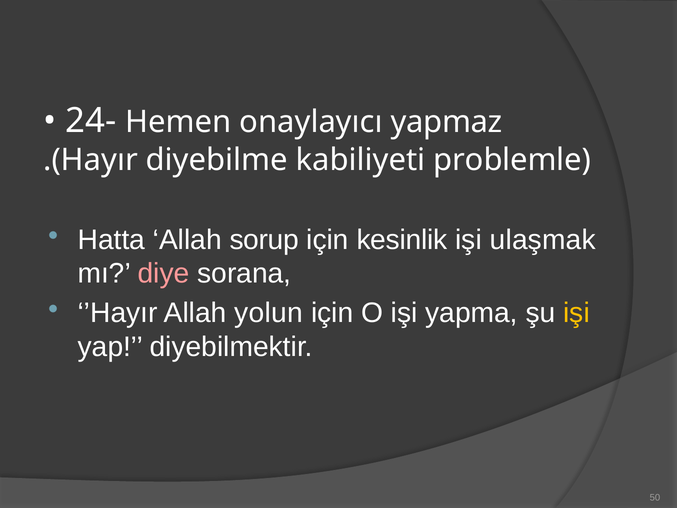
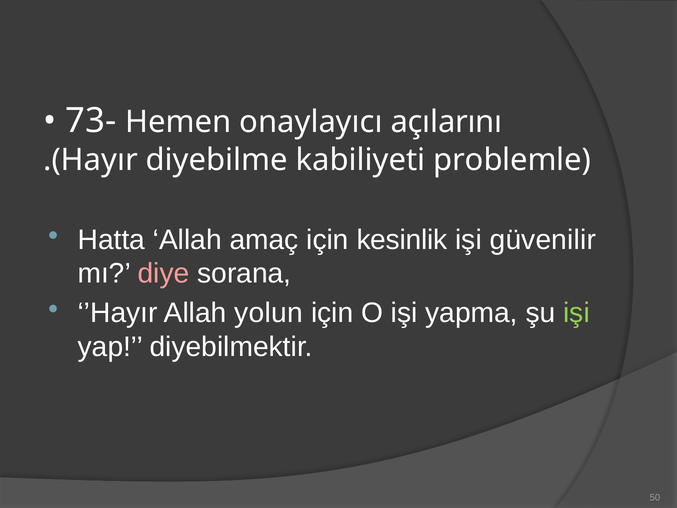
24-: 24- -> 73- (91, 121)
yapmaz: yapmaz -> açılarını (447, 122)
sorup: sorup -> amaç (264, 240)
ulaşmak: ulaşmak -> güvenilir (543, 240)
işi colour: yellow -> light green (576, 313)
